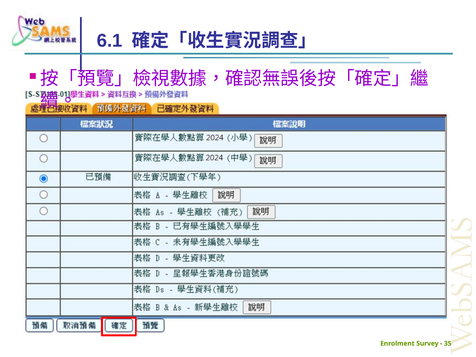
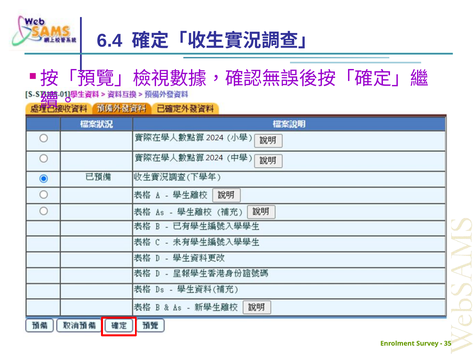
6.1: 6.1 -> 6.4 (110, 41)
